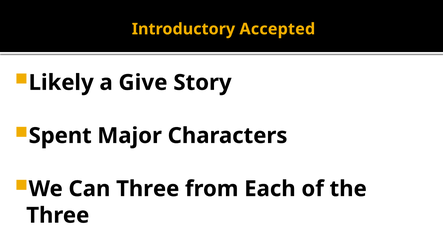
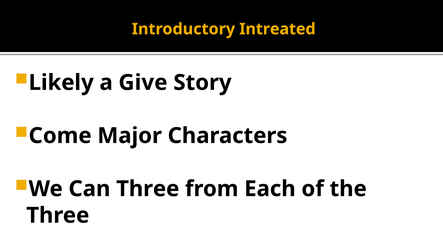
Accepted: Accepted -> Intreated (277, 29)
Spent: Spent -> Come (60, 136)
